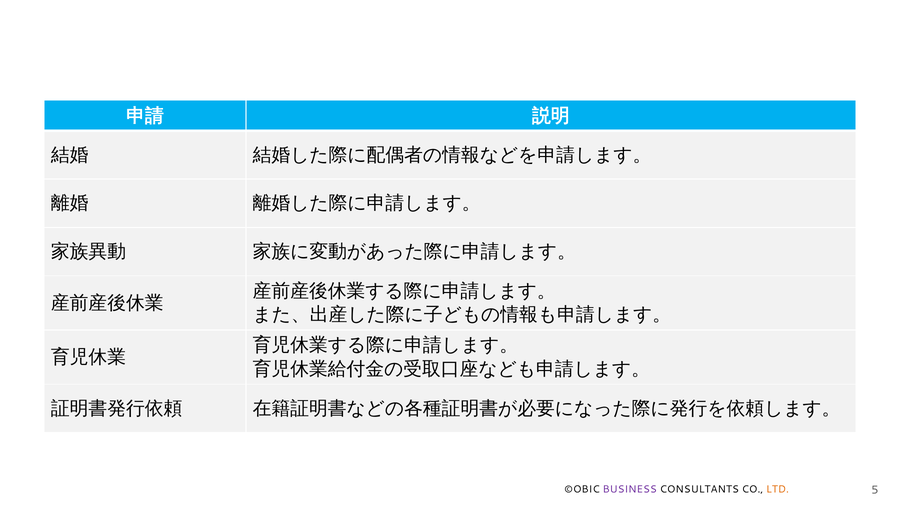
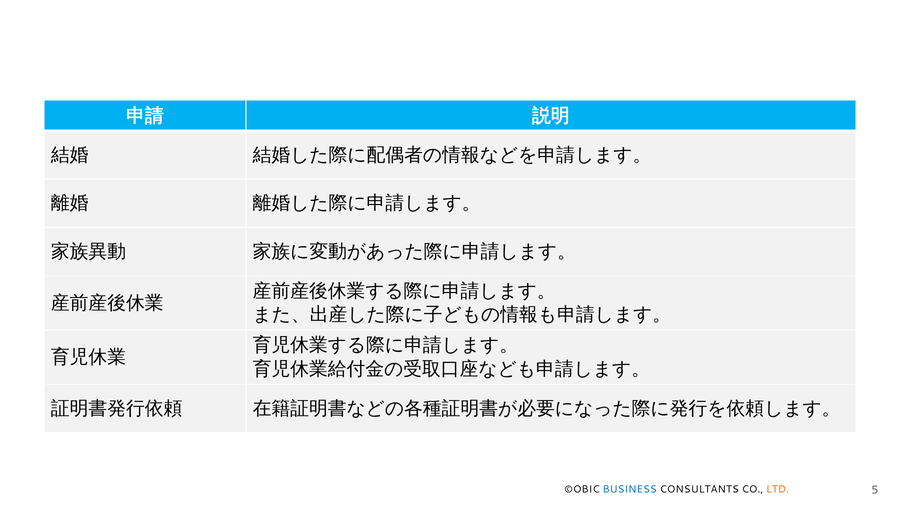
BUSINESS colour: purple -> blue (630, 490)
